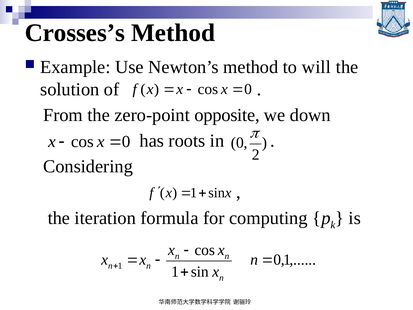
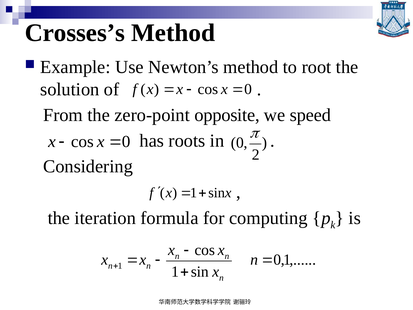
will: will -> root (317, 67)
down: down -> speed (310, 115)
